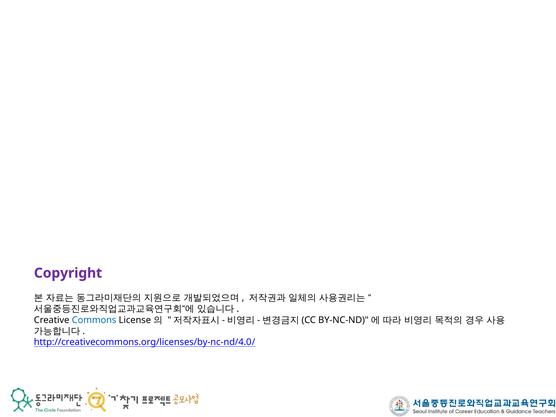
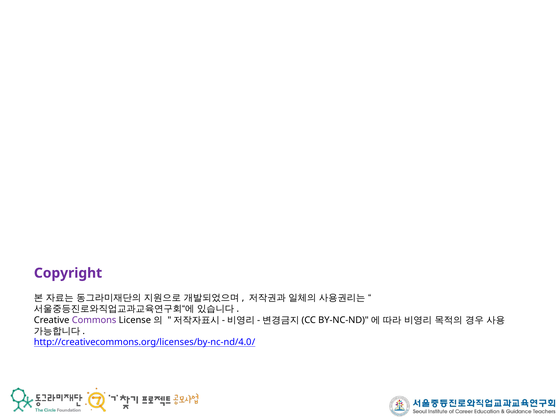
Commons colour: blue -> purple (94, 320)
